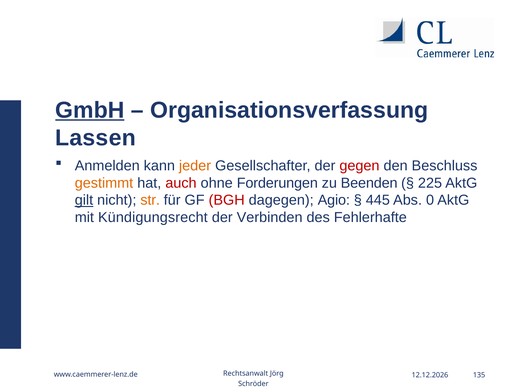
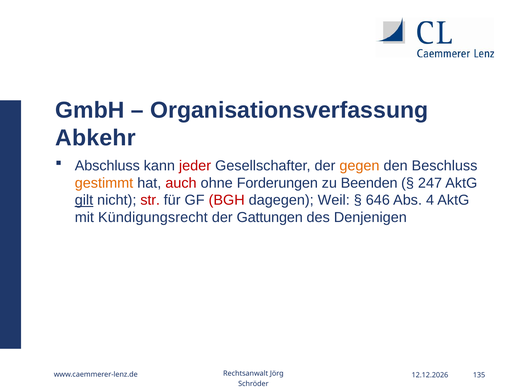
GmbH underline: present -> none (90, 110)
Lassen: Lassen -> Abkehr (96, 138)
Anmelden: Anmelden -> Abschluss (107, 166)
jeder colour: orange -> red (195, 166)
gegen colour: red -> orange (359, 166)
225: 225 -> 247 (430, 183)
str colour: orange -> red (150, 200)
Agio: Agio -> Weil (334, 200)
445: 445 -> 646 (378, 200)
0: 0 -> 4 (430, 200)
Verbinden: Verbinden -> Gattungen (270, 218)
Fehlerhafte: Fehlerhafte -> Denjenigen (370, 218)
